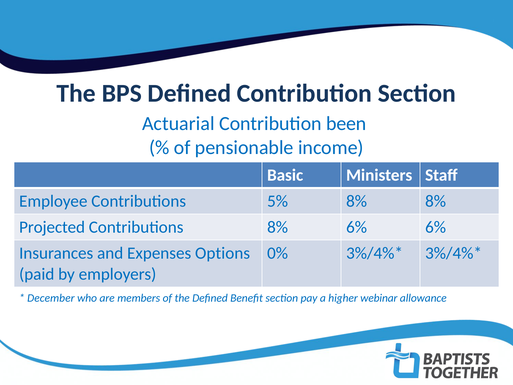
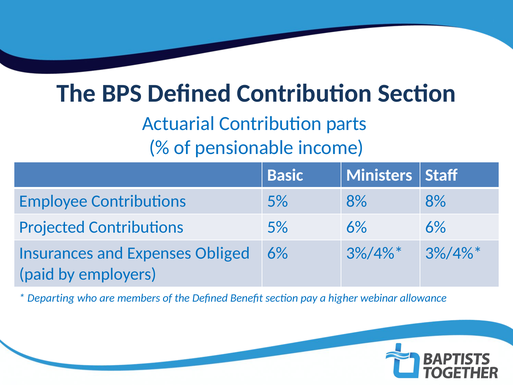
been: been -> parts (346, 123)
8%: 8% -> 5% (278, 227)
Options: Options -> Obliged (223, 253)
0%: 0% -> 6% (278, 253)
December: December -> Departing (51, 298)
